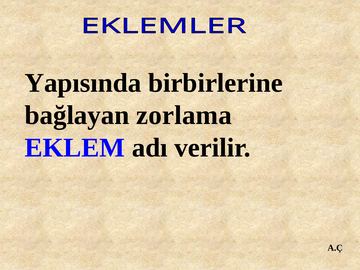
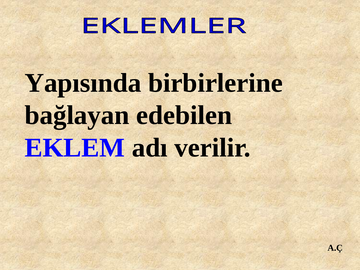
zorlama: zorlama -> edebilen (184, 115)
